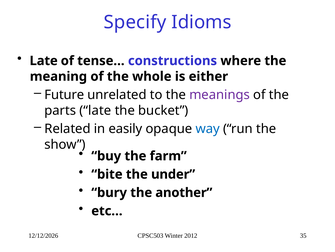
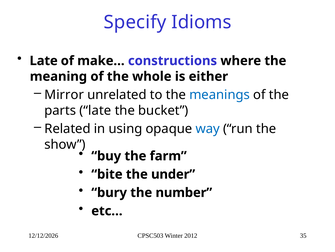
tense…: tense… -> make… (101, 61)
Future: Future -> Mirror (64, 95)
meanings colour: purple -> blue (220, 95)
easily: easily -> using (125, 128)
another: another -> number (184, 192)
